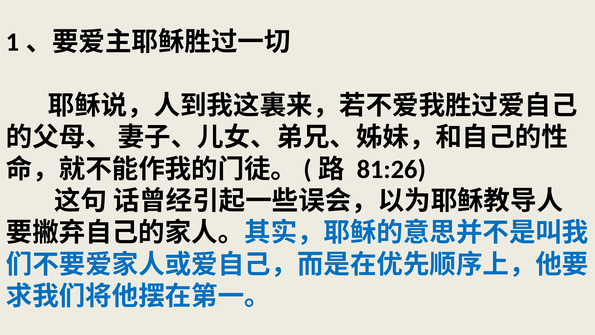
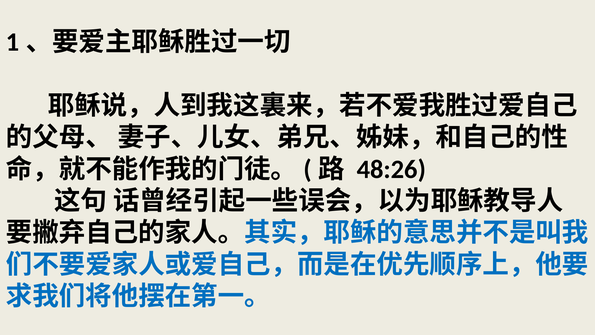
81:26: 81:26 -> 48:26 (391, 169)
